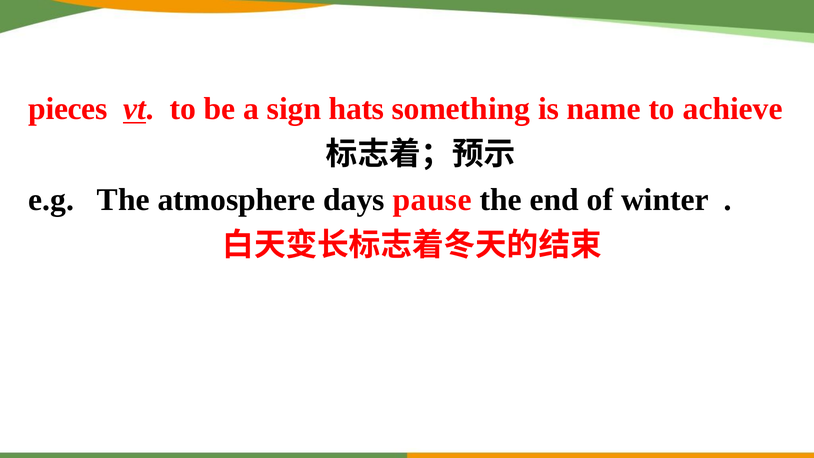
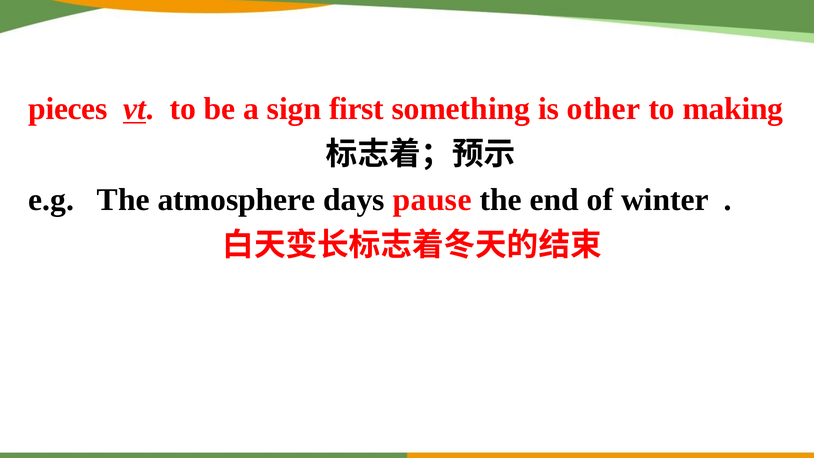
hats: hats -> first (357, 109)
name: name -> other (604, 109)
achieve: achieve -> making (733, 109)
